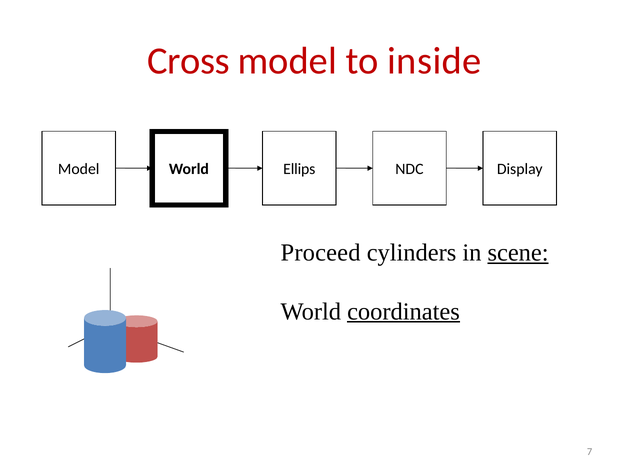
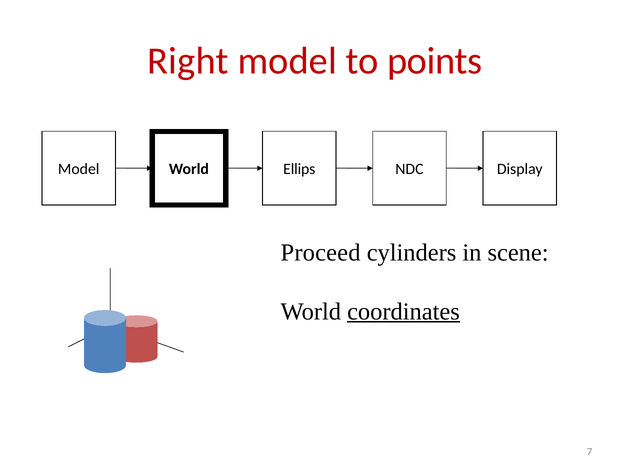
Cross: Cross -> Right (188, 61)
inside: inside -> points (435, 61)
scene underline: present -> none (518, 252)
